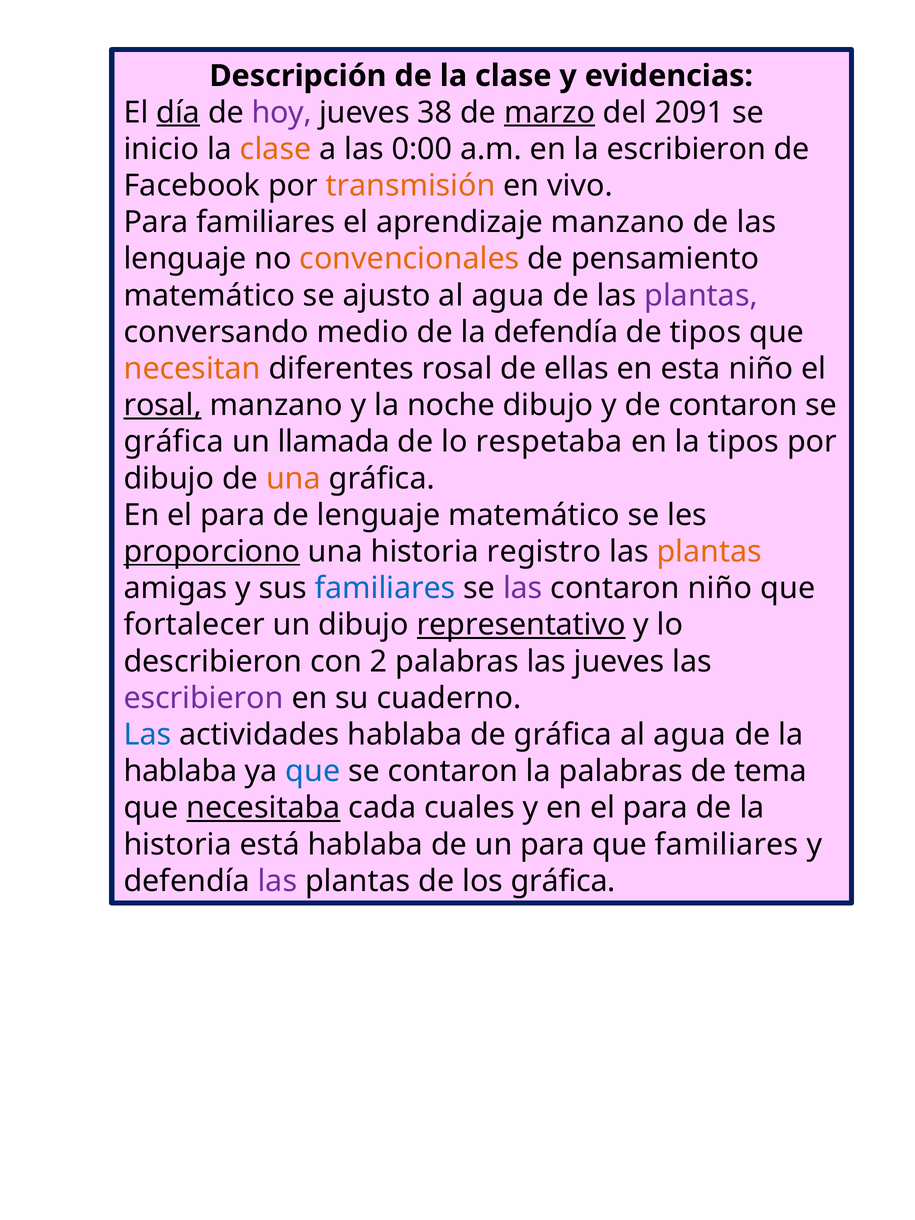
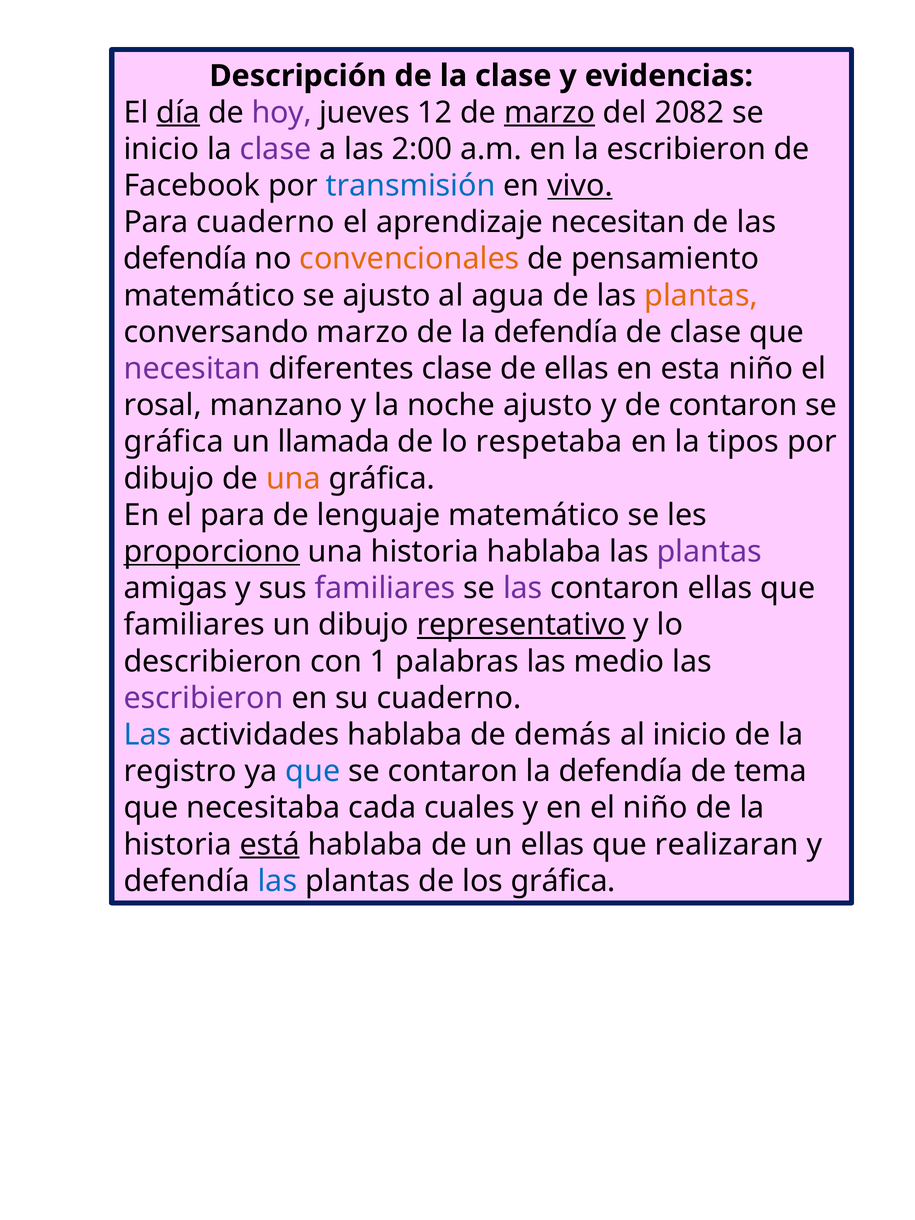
38: 38 -> 12 (435, 112)
2091: 2091 -> 2082 (689, 112)
clase colour: orange -> purple (276, 149)
0:00: 0:00 -> 2:00 (422, 149)
transmisión colour: orange -> blue (411, 186)
vivo underline: none -> present (580, 186)
Para familiares: familiares -> cuaderno (265, 222)
aprendizaje manzano: manzano -> necesitan (618, 222)
lenguaje: lenguaje -> defendía (185, 259)
plantas colour: purple -> orange (701, 295)
conversando medio: medio -> marzo (363, 332)
de tipos: tipos -> clase (705, 332)
necesitan colour: orange -> purple (192, 369)
diferentes rosal: rosal -> clase (457, 369)
rosal underline: present -> none (163, 405)
noche dibujo: dibujo -> ajusto (548, 405)
historia registro: registro -> hablaba (544, 552)
plantas colour: orange -> purple (709, 552)
familiares colour: blue -> purple (385, 588)
contaron niño: niño -> ellas (720, 588)
fortalecer: fortalecer -> familiares (194, 625)
2: 2 -> 1 (379, 661)
las jueves: jueves -> medio (619, 661)
de gráfica: gráfica -> demás (563, 735)
agua: agua -> inicio (690, 735)
hablaba: hablaba -> registro (180, 771)
palabras: palabras -> defendía (621, 771)
necesitaba underline: present -> none (263, 808)
y en el para: para -> niño (655, 808)
está underline: none -> present (270, 844)
un para: para -> ellas (553, 844)
que familiares: familiares -> realizaran (727, 844)
las colour: purple -> blue (277, 881)
